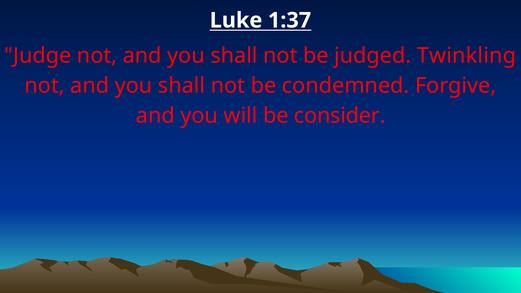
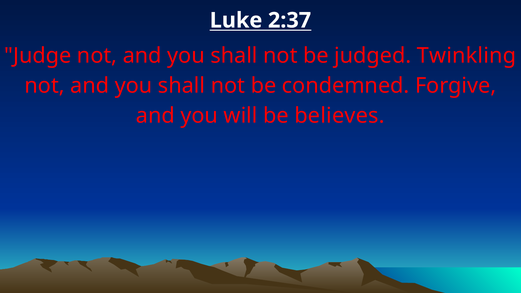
1:37: 1:37 -> 2:37 (290, 20)
consider: consider -> believes (340, 116)
